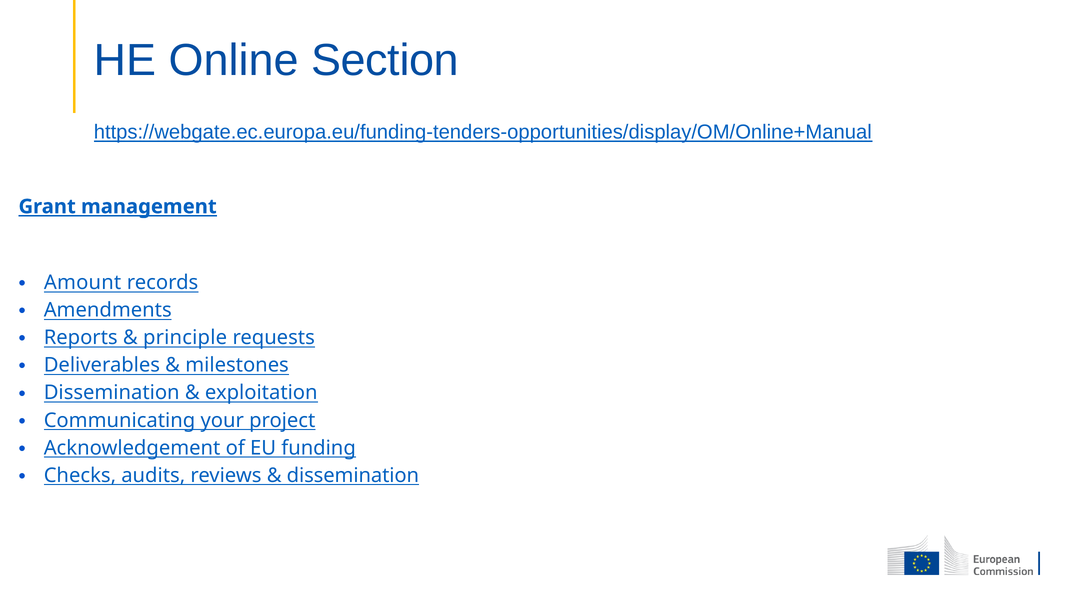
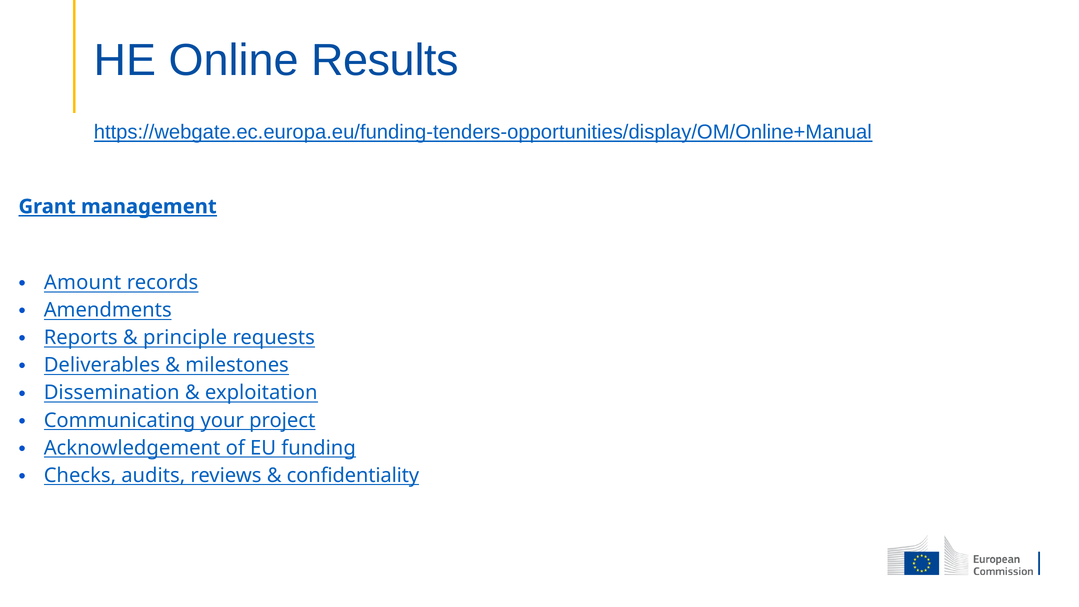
Section: Section -> Results (385, 60)
dissemination: dissemination -> confidentiality (353, 475)
